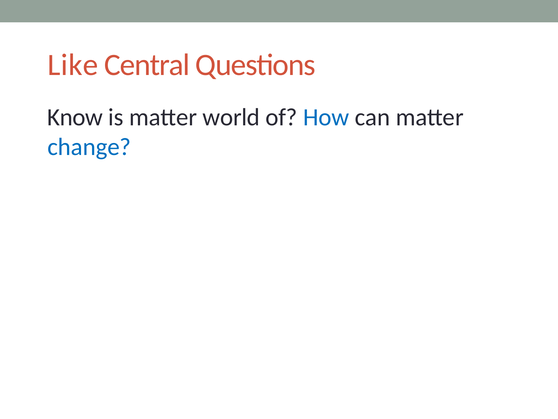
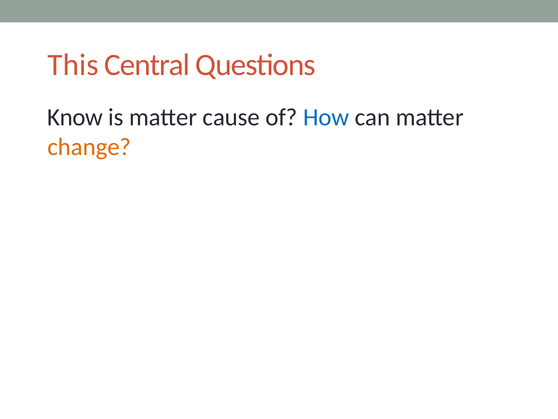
Like: Like -> This (73, 65)
world: world -> cause (231, 117)
change colour: blue -> orange (89, 147)
